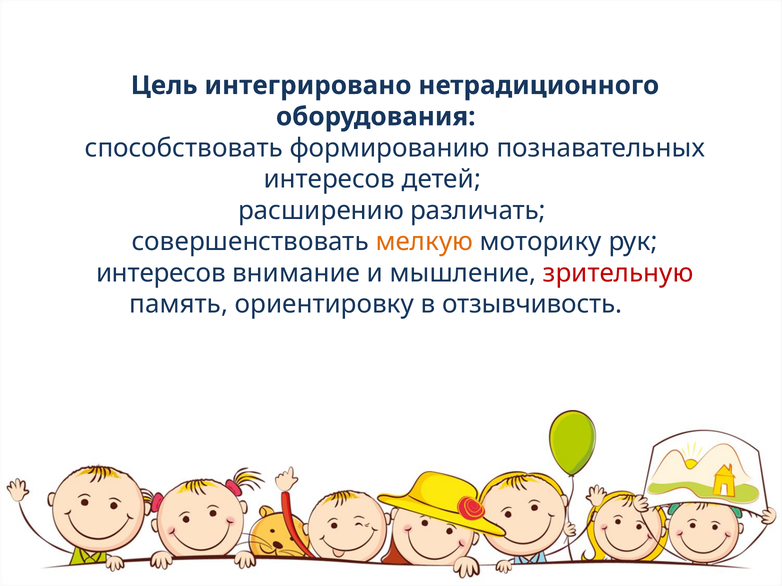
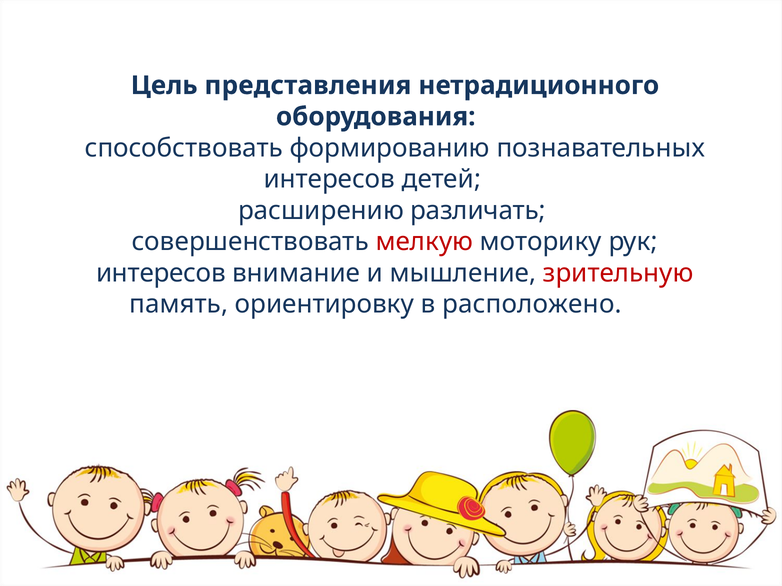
интегрировано: интегрировано -> представления (308, 86)
мелкую colour: orange -> red (424, 242)
отзывчивость: отзывчивость -> расположено (532, 304)
